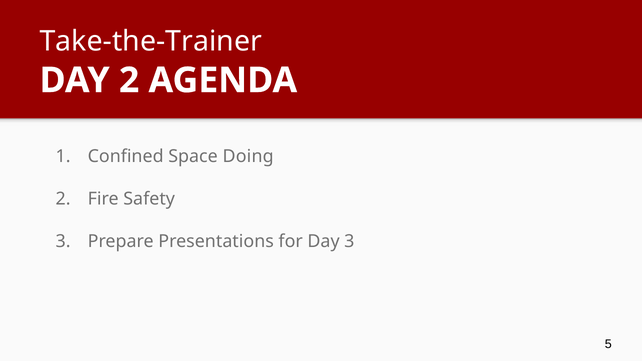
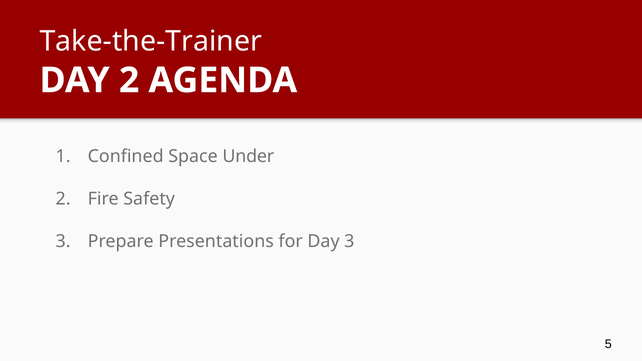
Doing: Doing -> Under (248, 156)
